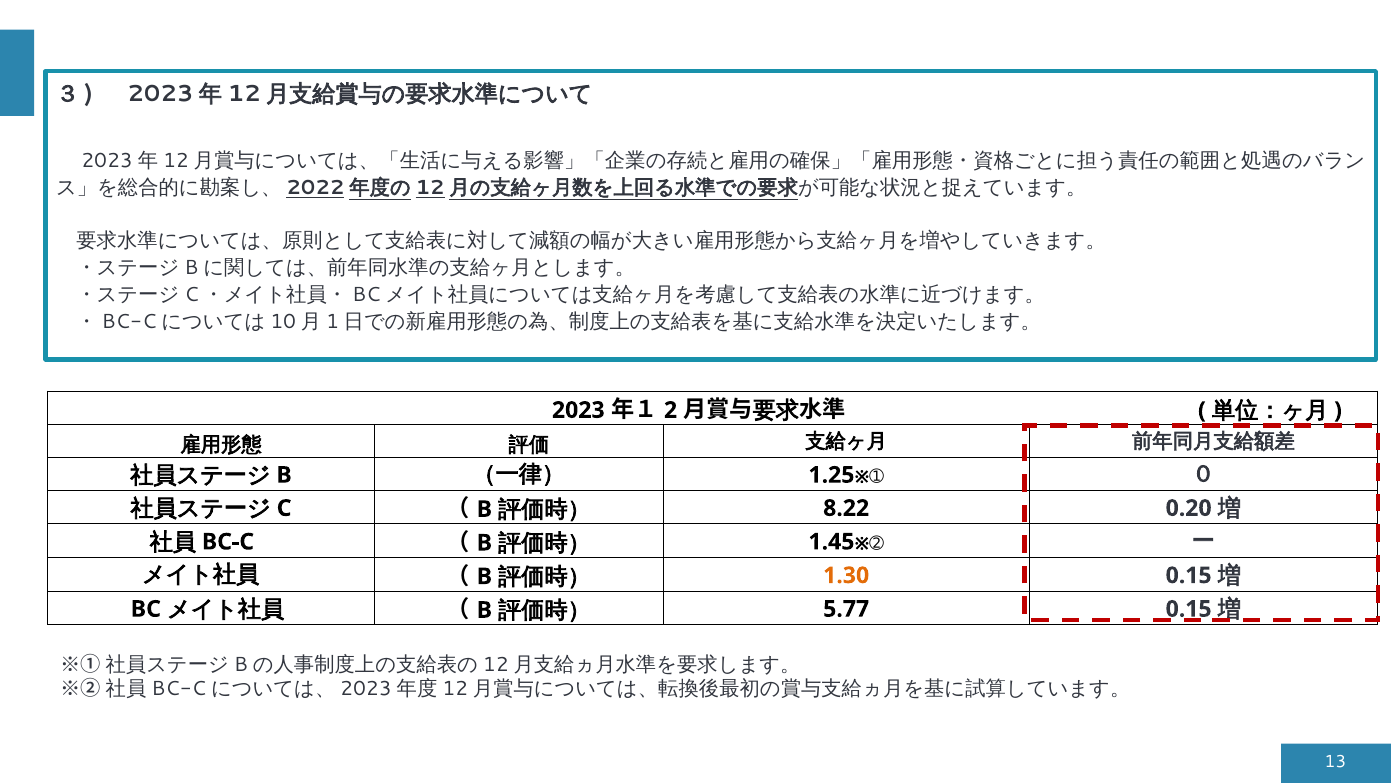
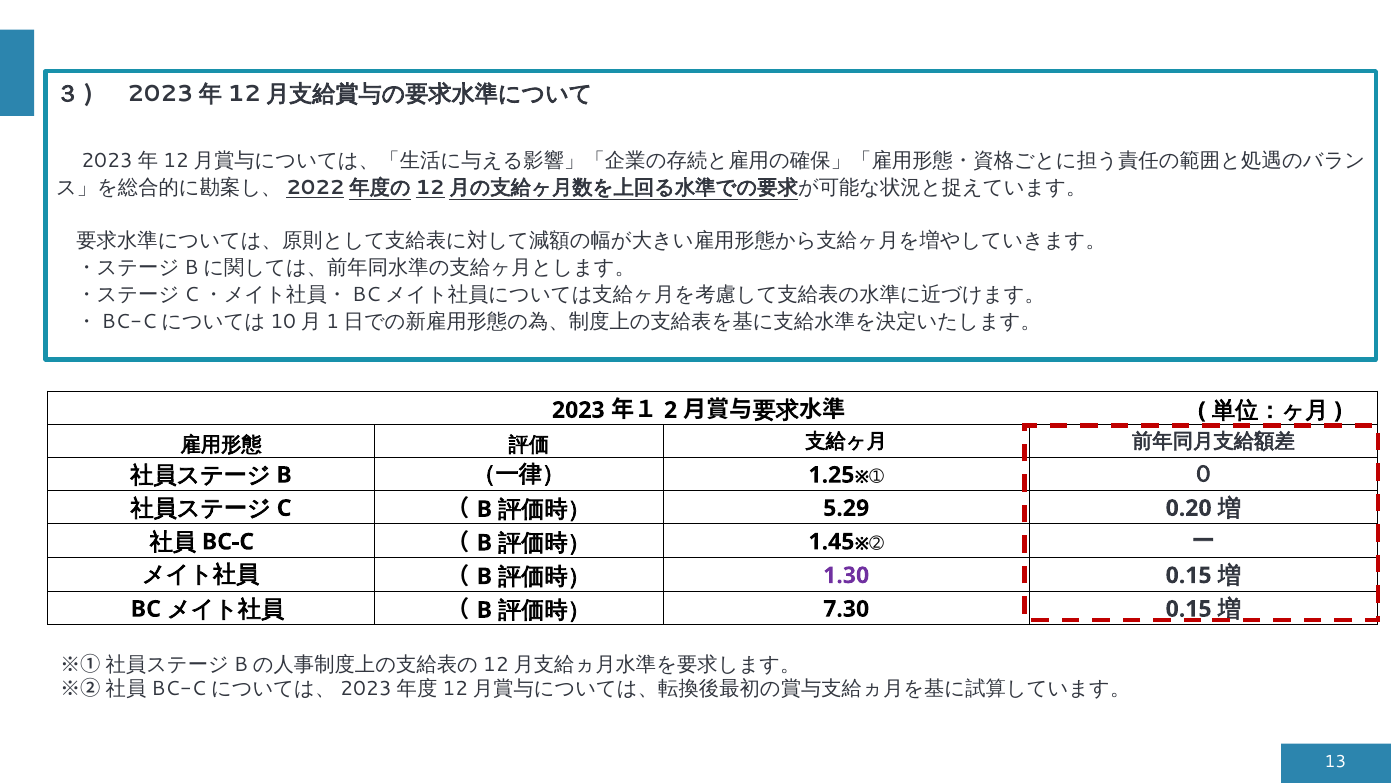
8.22: 8.22 -> 5.29 (846, 508)
1.30 colour: orange -> purple (846, 575)
5.77: 5.77 -> 7.30 (846, 609)
